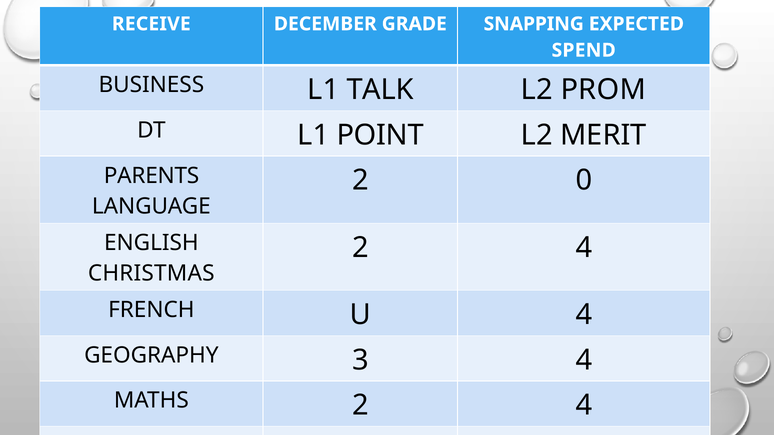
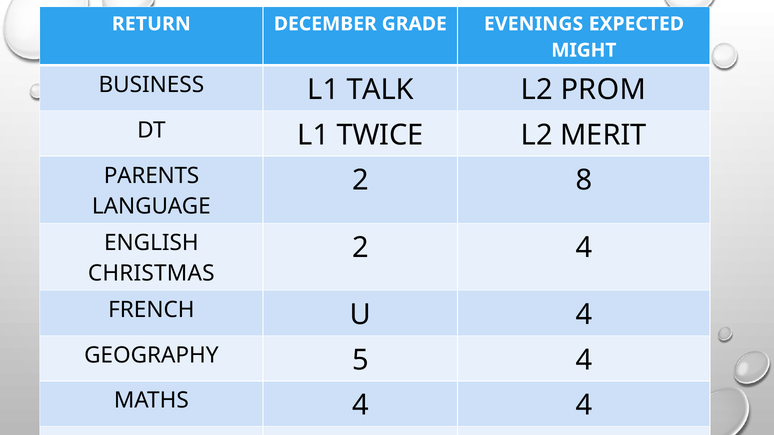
RECEIVE: RECEIVE -> RETURN (151, 24)
SNAPPING: SNAPPING -> EVENINGS (534, 24)
SPEND: SPEND -> MIGHT (584, 50)
POINT: POINT -> TWICE (380, 135)
0: 0 -> 8 (584, 181)
3: 3 -> 5 (360, 360)
MATHS 2: 2 -> 4 (360, 406)
